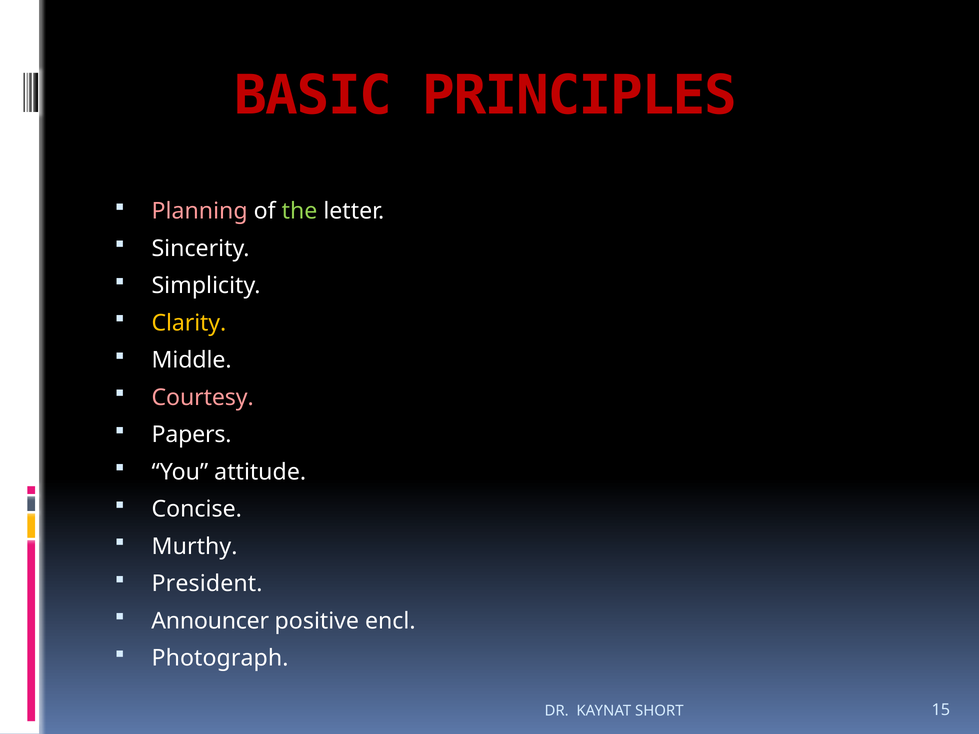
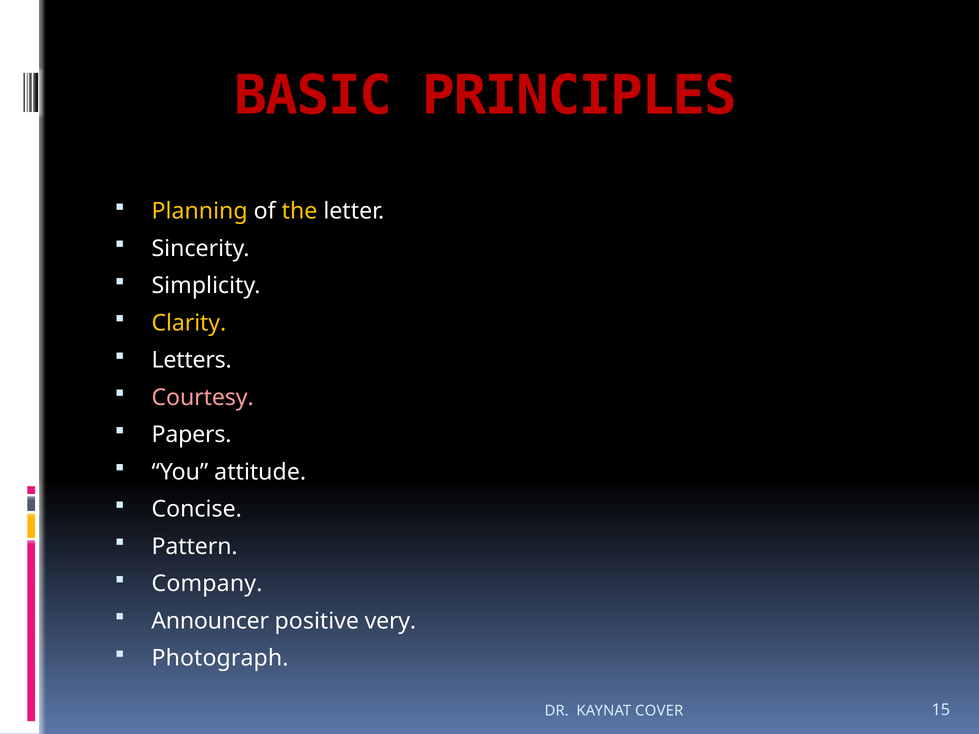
Planning colour: pink -> yellow (200, 211)
the colour: light green -> yellow (300, 211)
Middle: Middle -> Letters (192, 360)
Murthy: Murthy -> Pattern (195, 547)
President: President -> Company (207, 584)
encl: encl -> very (390, 621)
SHORT: SHORT -> COVER (659, 711)
